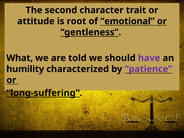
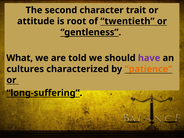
emotional: emotional -> twentieth (127, 21)
humility: humility -> cultures (25, 69)
patience colour: purple -> orange (148, 69)
